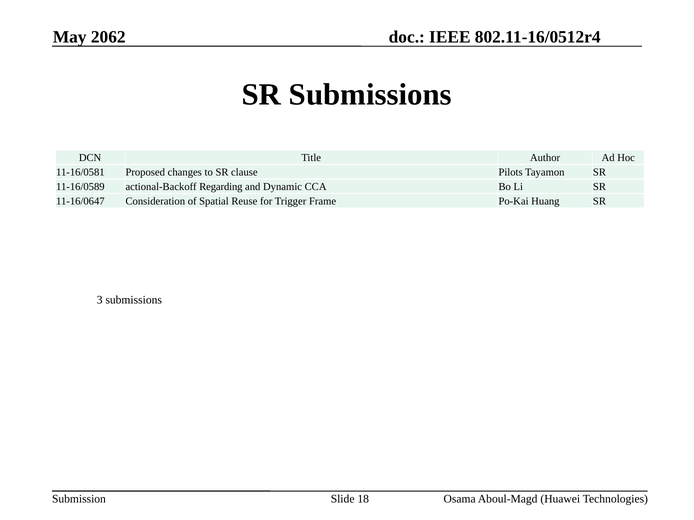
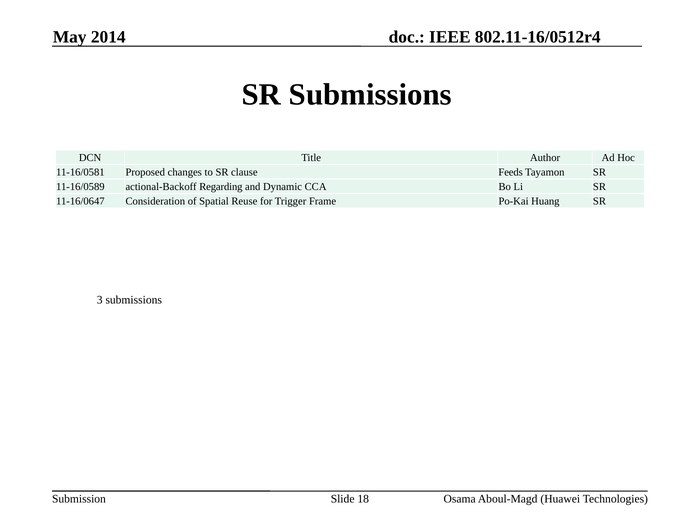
2062: 2062 -> 2014 (108, 37)
Pilots: Pilots -> Feeds (511, 172)
